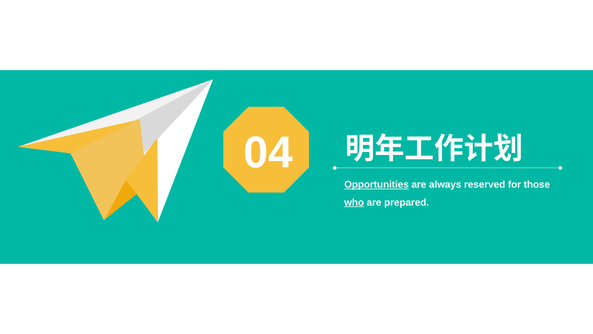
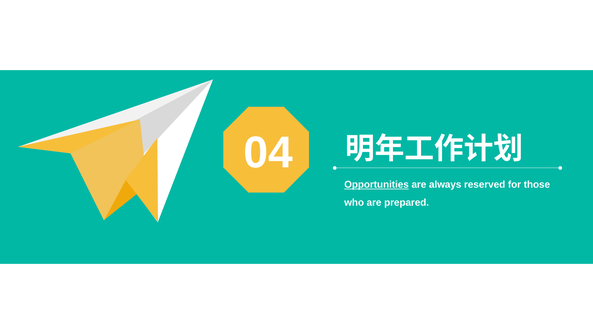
who underline: present -> none (354, 202)
